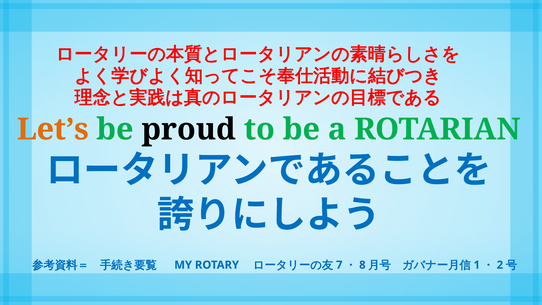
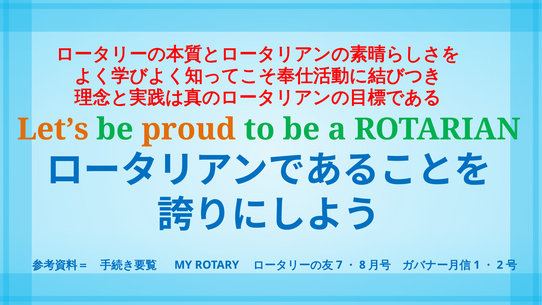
proud colour: black -> orange (189, 129)
